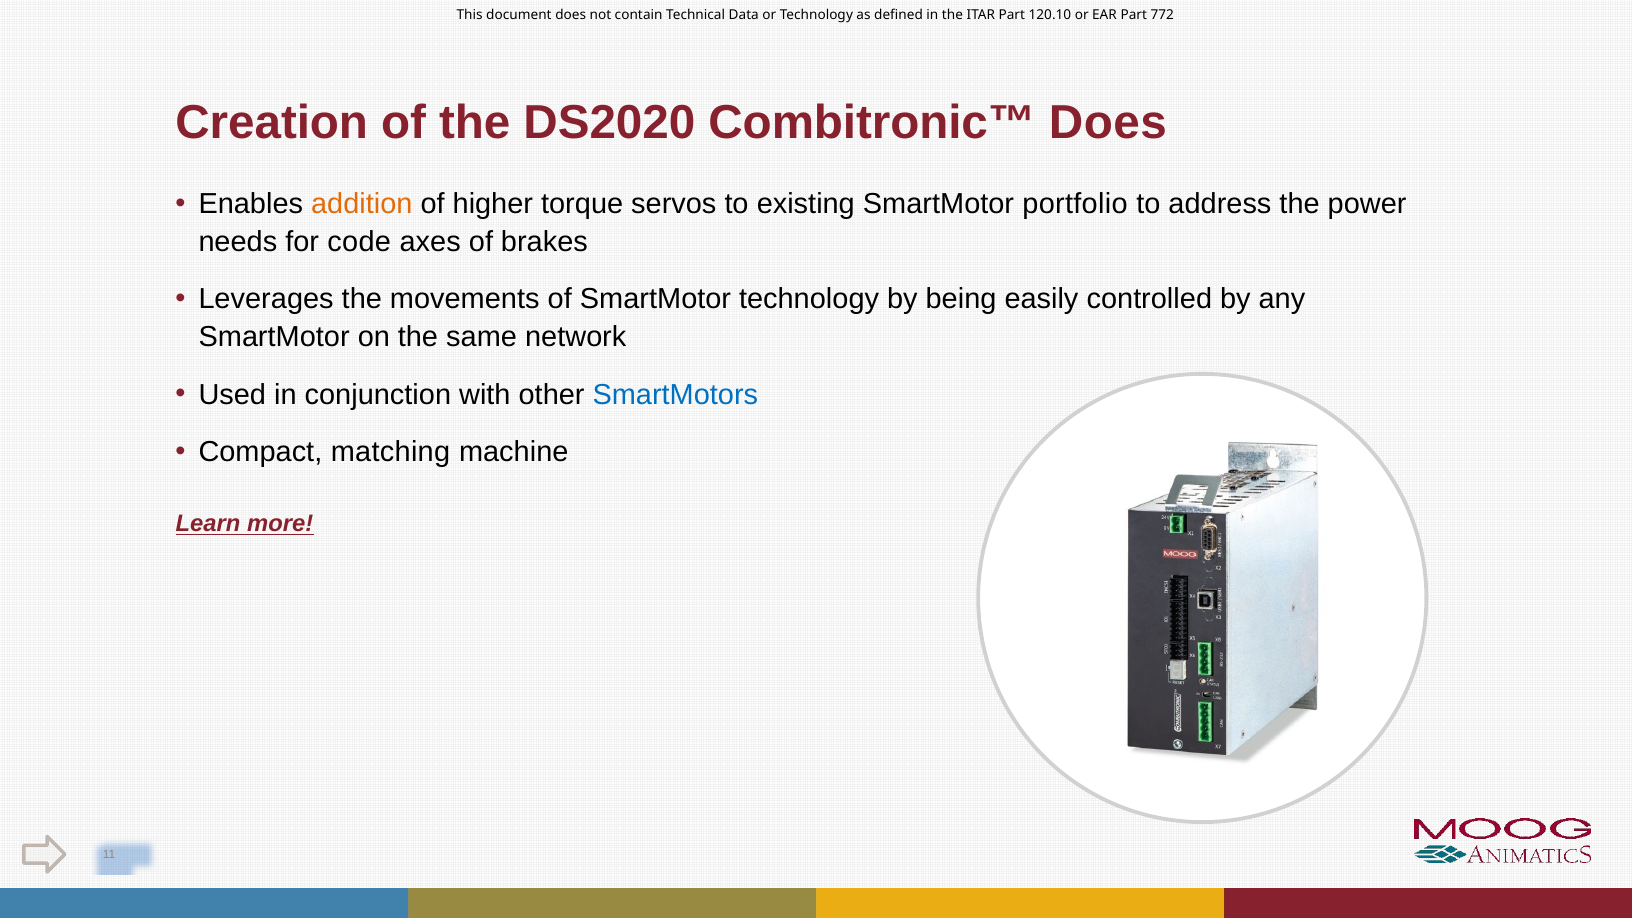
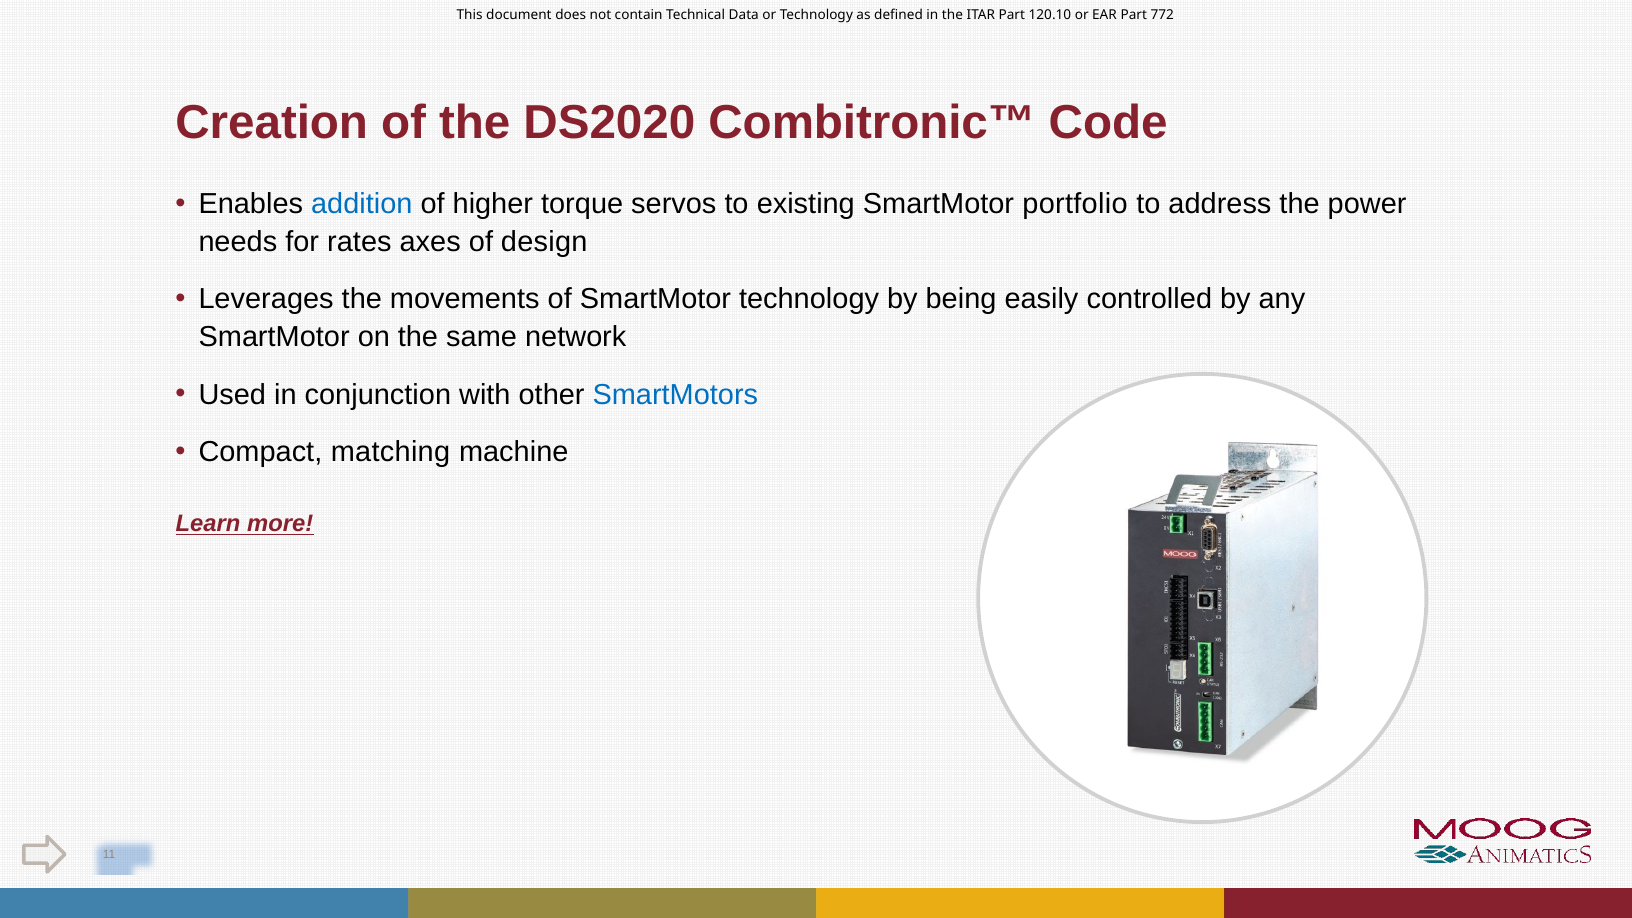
Combitronic™ Does: Does -> Code (1108, 123)
addition colour: orange -> blue (362, 204)
code: code -> rates (359, 242)
brakes: brakes -> design (544, 242)
